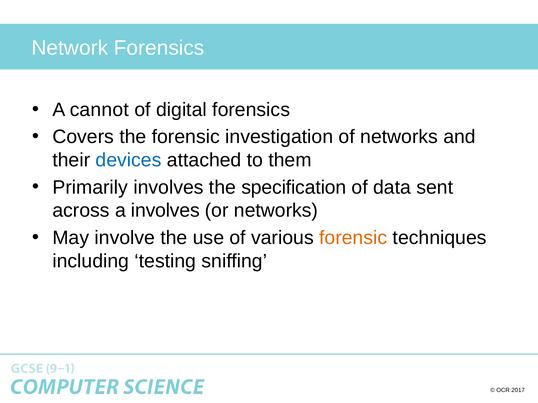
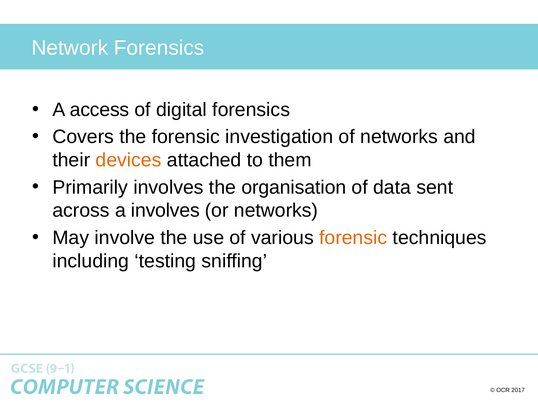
cannot: cannot -> access (100, 110)
devices colour: blue -> orange (129, 160)
specification: specification -> organisation (294, 188)
